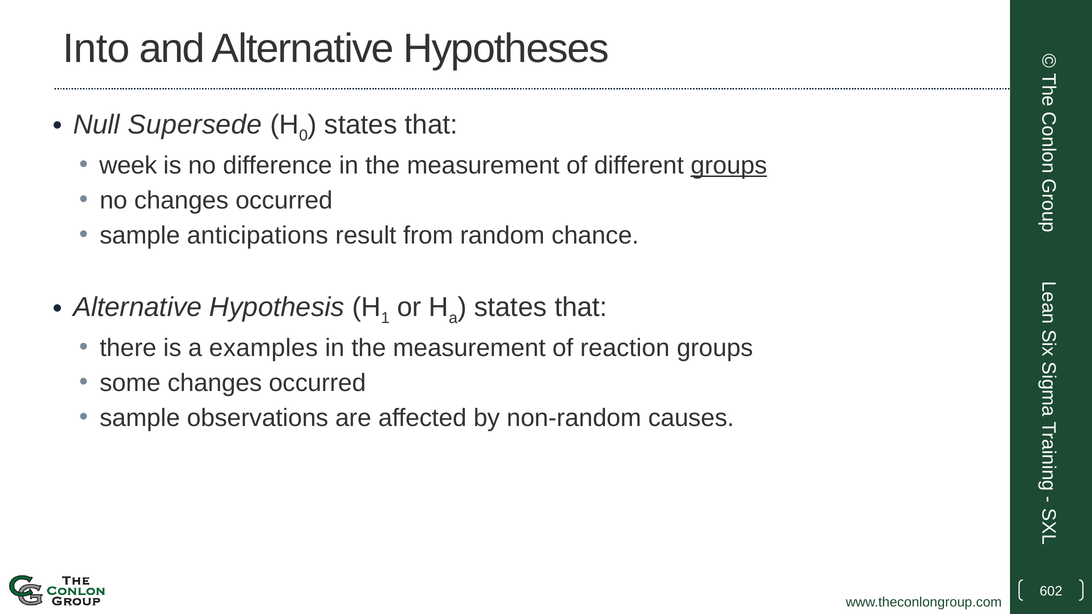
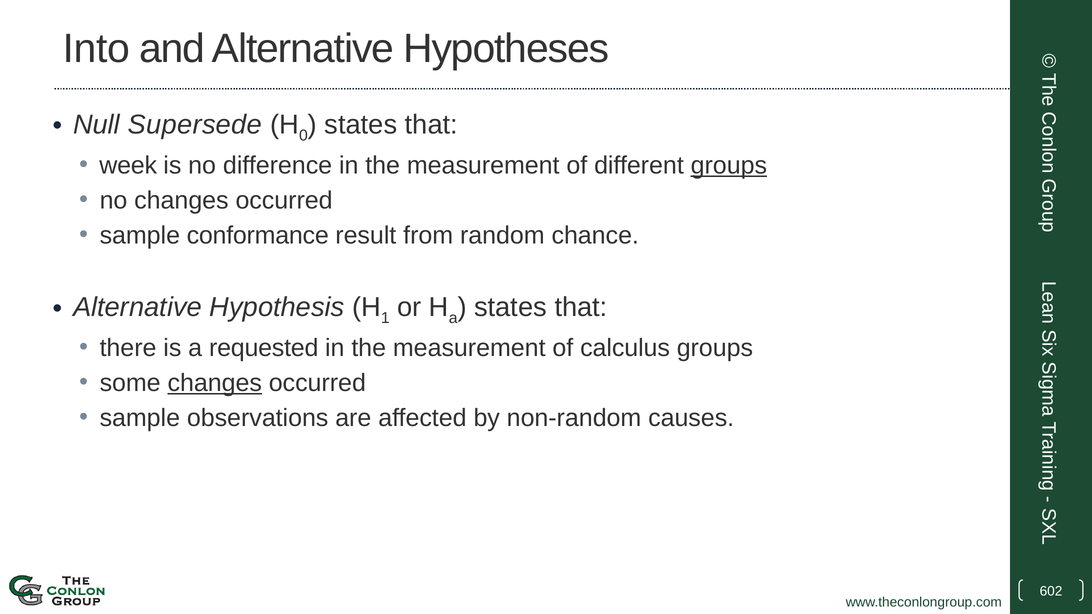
anticipations: anticipations -> conformance (258, 235)
examples: examples -> requested (264, 348)
reaction: reaction -> calculus (625, 348)
changes underline: none -> present (215, 383)
